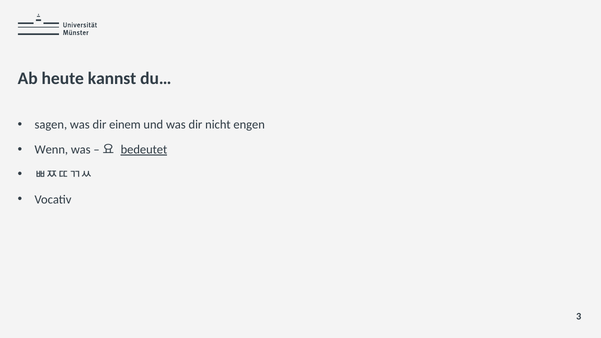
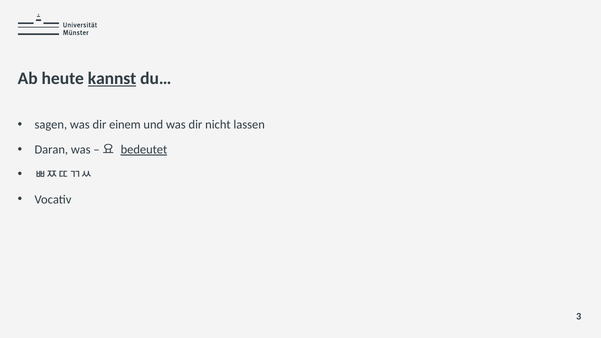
kannst underline: none -> present (112, 78)
engen: engen -> lassen (249, 125)
Wenn: Wenn -> Daran (51, 149)
